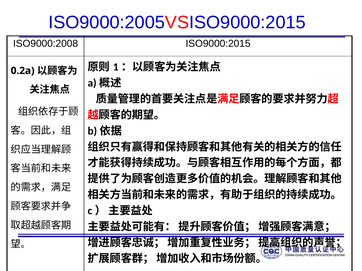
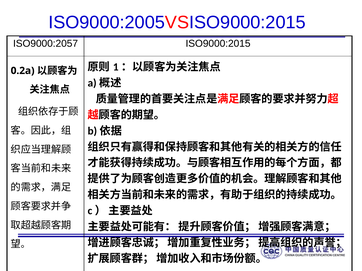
ISO9000:2008: ISO9000:2008 -> ISO9000:2057 (46, 44)
